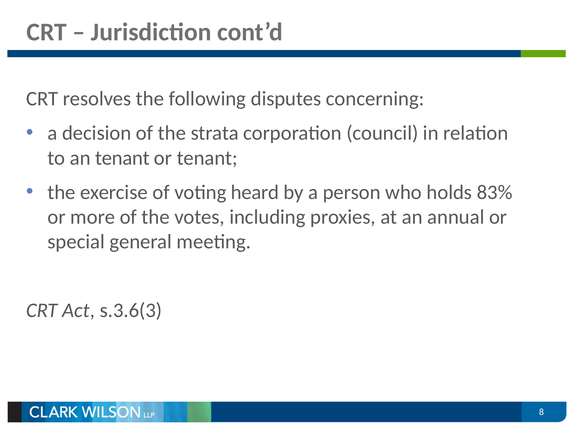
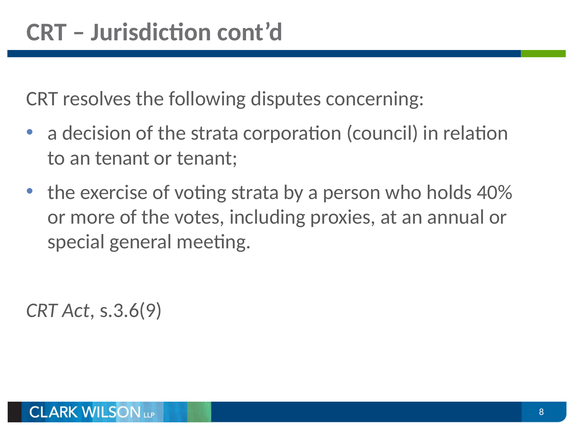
voting heard: heard -> strata (255, 193)
83%: 83% -> 40% (495, 193)
s.3.6(3: s.3.6(3 -> s.3.6(9 (131, 311)
